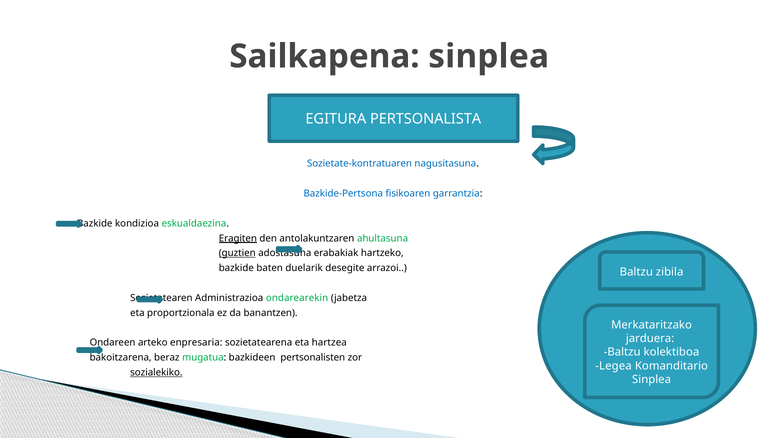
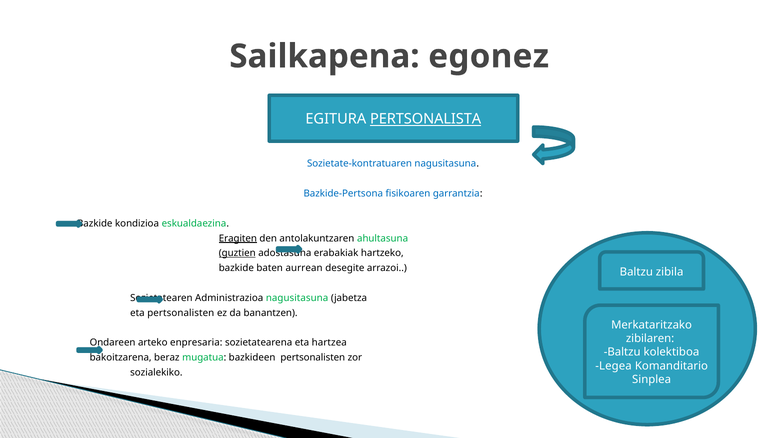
Sailkapena sinplea: sinplea -> egonez (489, 56)
PERTSONALISTA underline: none -> present (426, 119)
duelarik: duelarik -> aurrean (304, 268)
Administrazioa ondarearekin: ondarearekin -> nagusitasuna (297, 298)
eta proportzionala: proportzionala -> pertsonalisten (181, 313)
jarduera: jarduera -> zibilaren (650, 339)
sozialekiko underline: present -> none (156, 373)
